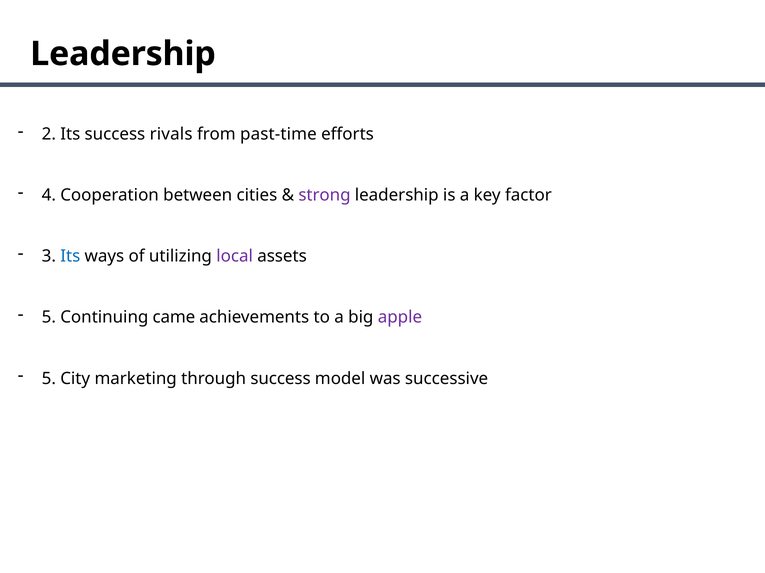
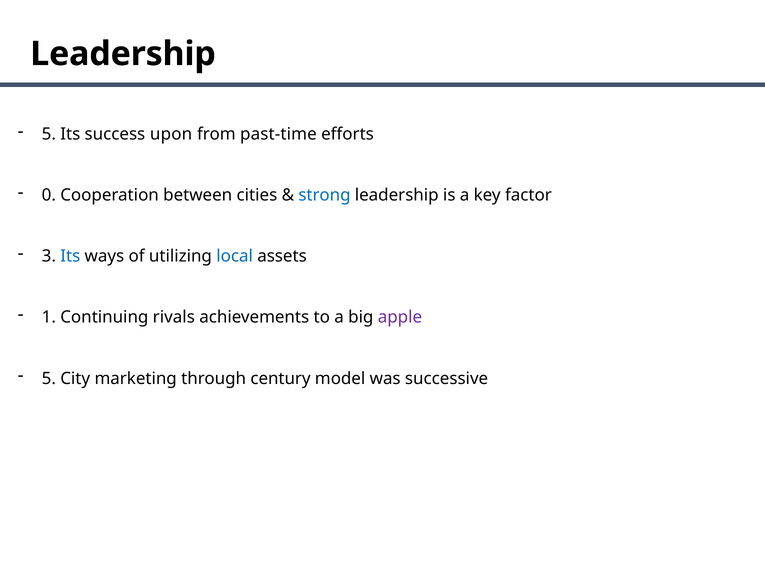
2: 2 -> 5 (49, 134)
rivals: rivals -> upon (171, 134)
4: 4 -> 0 (49, 196)
strong colour: purple -> blue (324, 196)
local colour: purple -> blue (235, 257)
5: 5 -> 1 (49, 318)
came: came -> rivals (174, 318)
through success: success -> century (281, 379)
